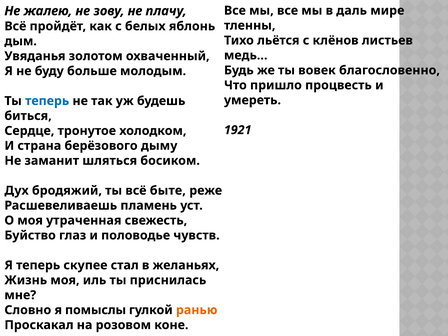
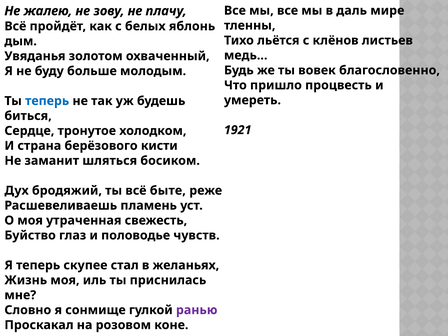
дыму: дыму -> кисти (159, 146)
помыслы: помыслы -> сонмище (96, 310)
ранью colour: orange -> purple (197, 310)
